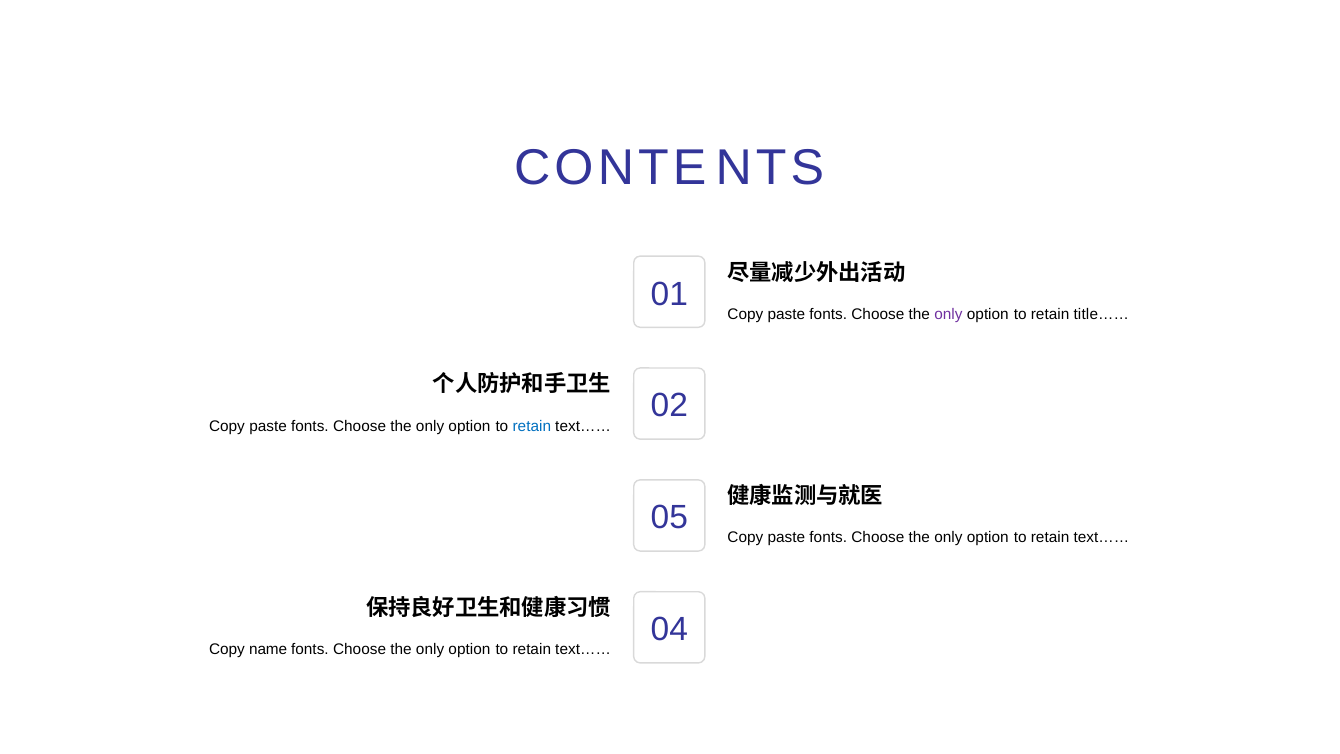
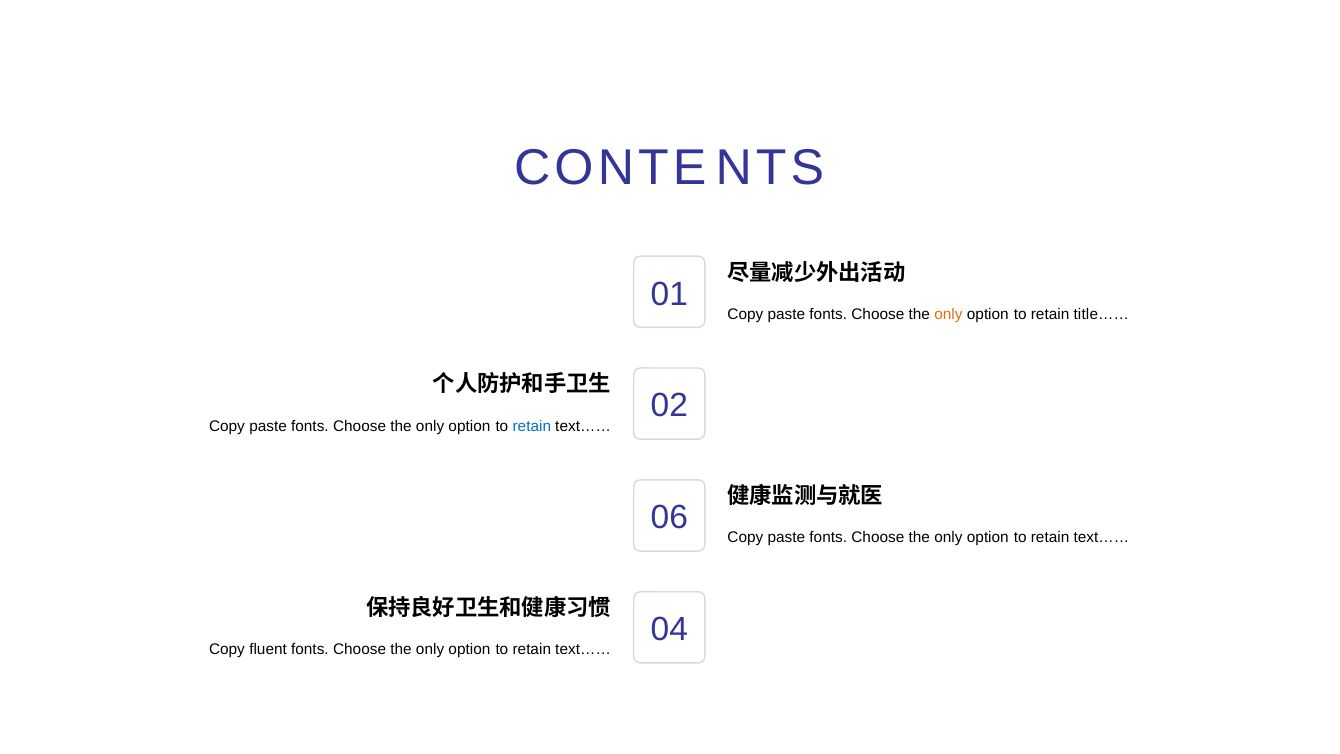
only colour: purple -> orange (948, 314)
5: 5 -> 6 (679, 518)
name: name -> fluent (268, 650)
